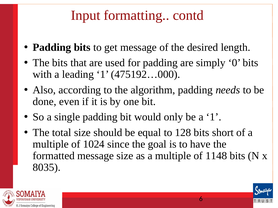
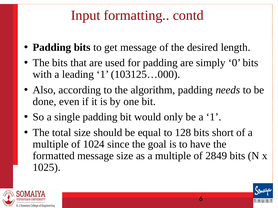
475192…000: 475192…000 -> 103125…000 (146, 75)
1148: 1148 -> 2849 (216, 156)
8035: 8035 -> 1025 (47, 168)
